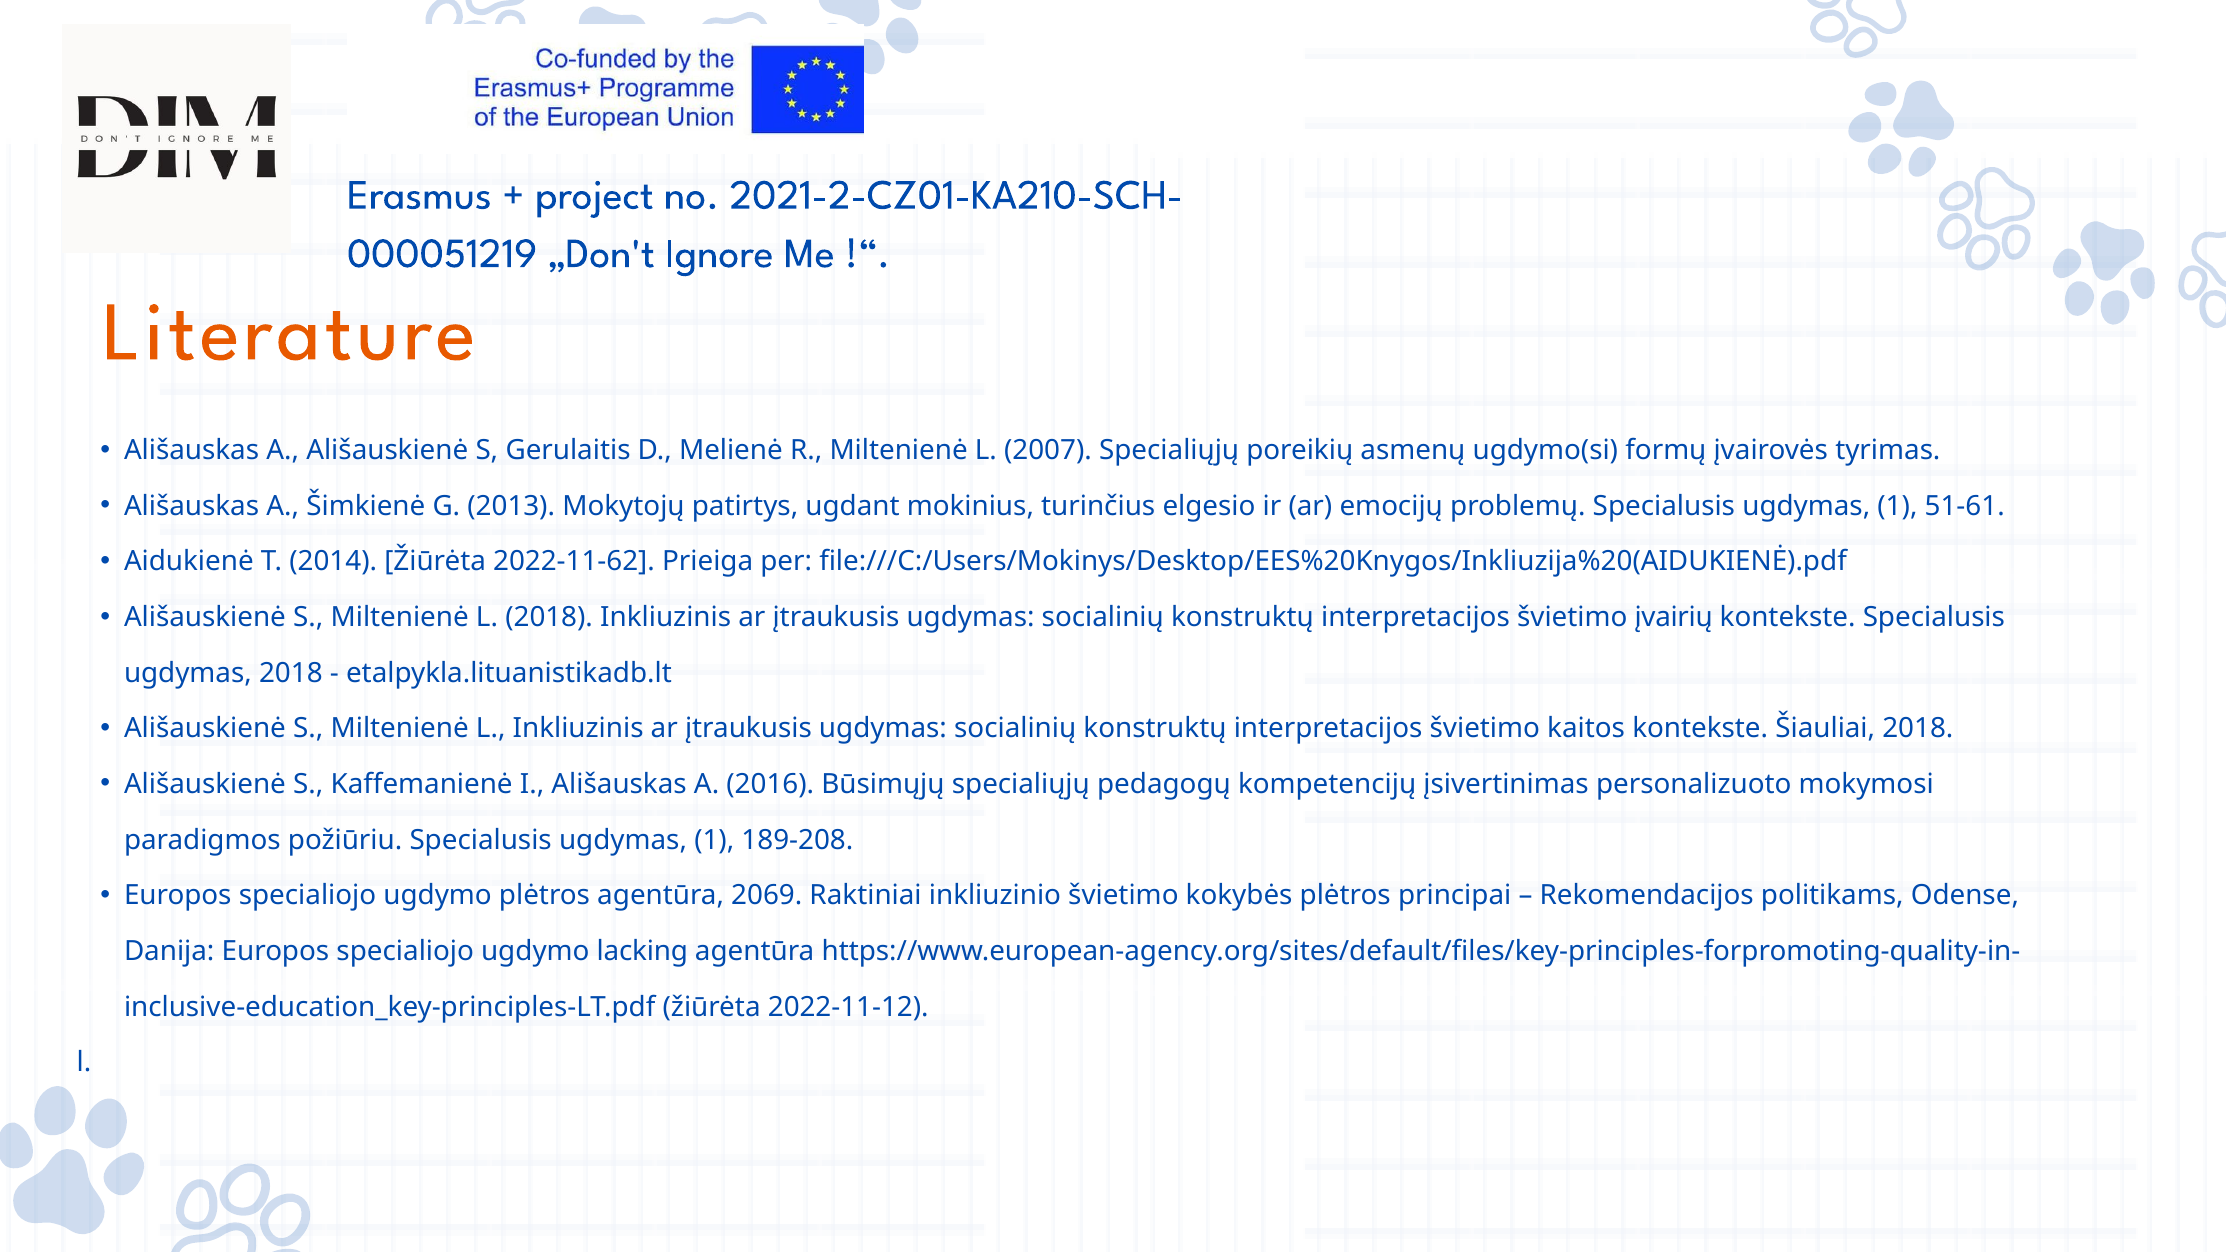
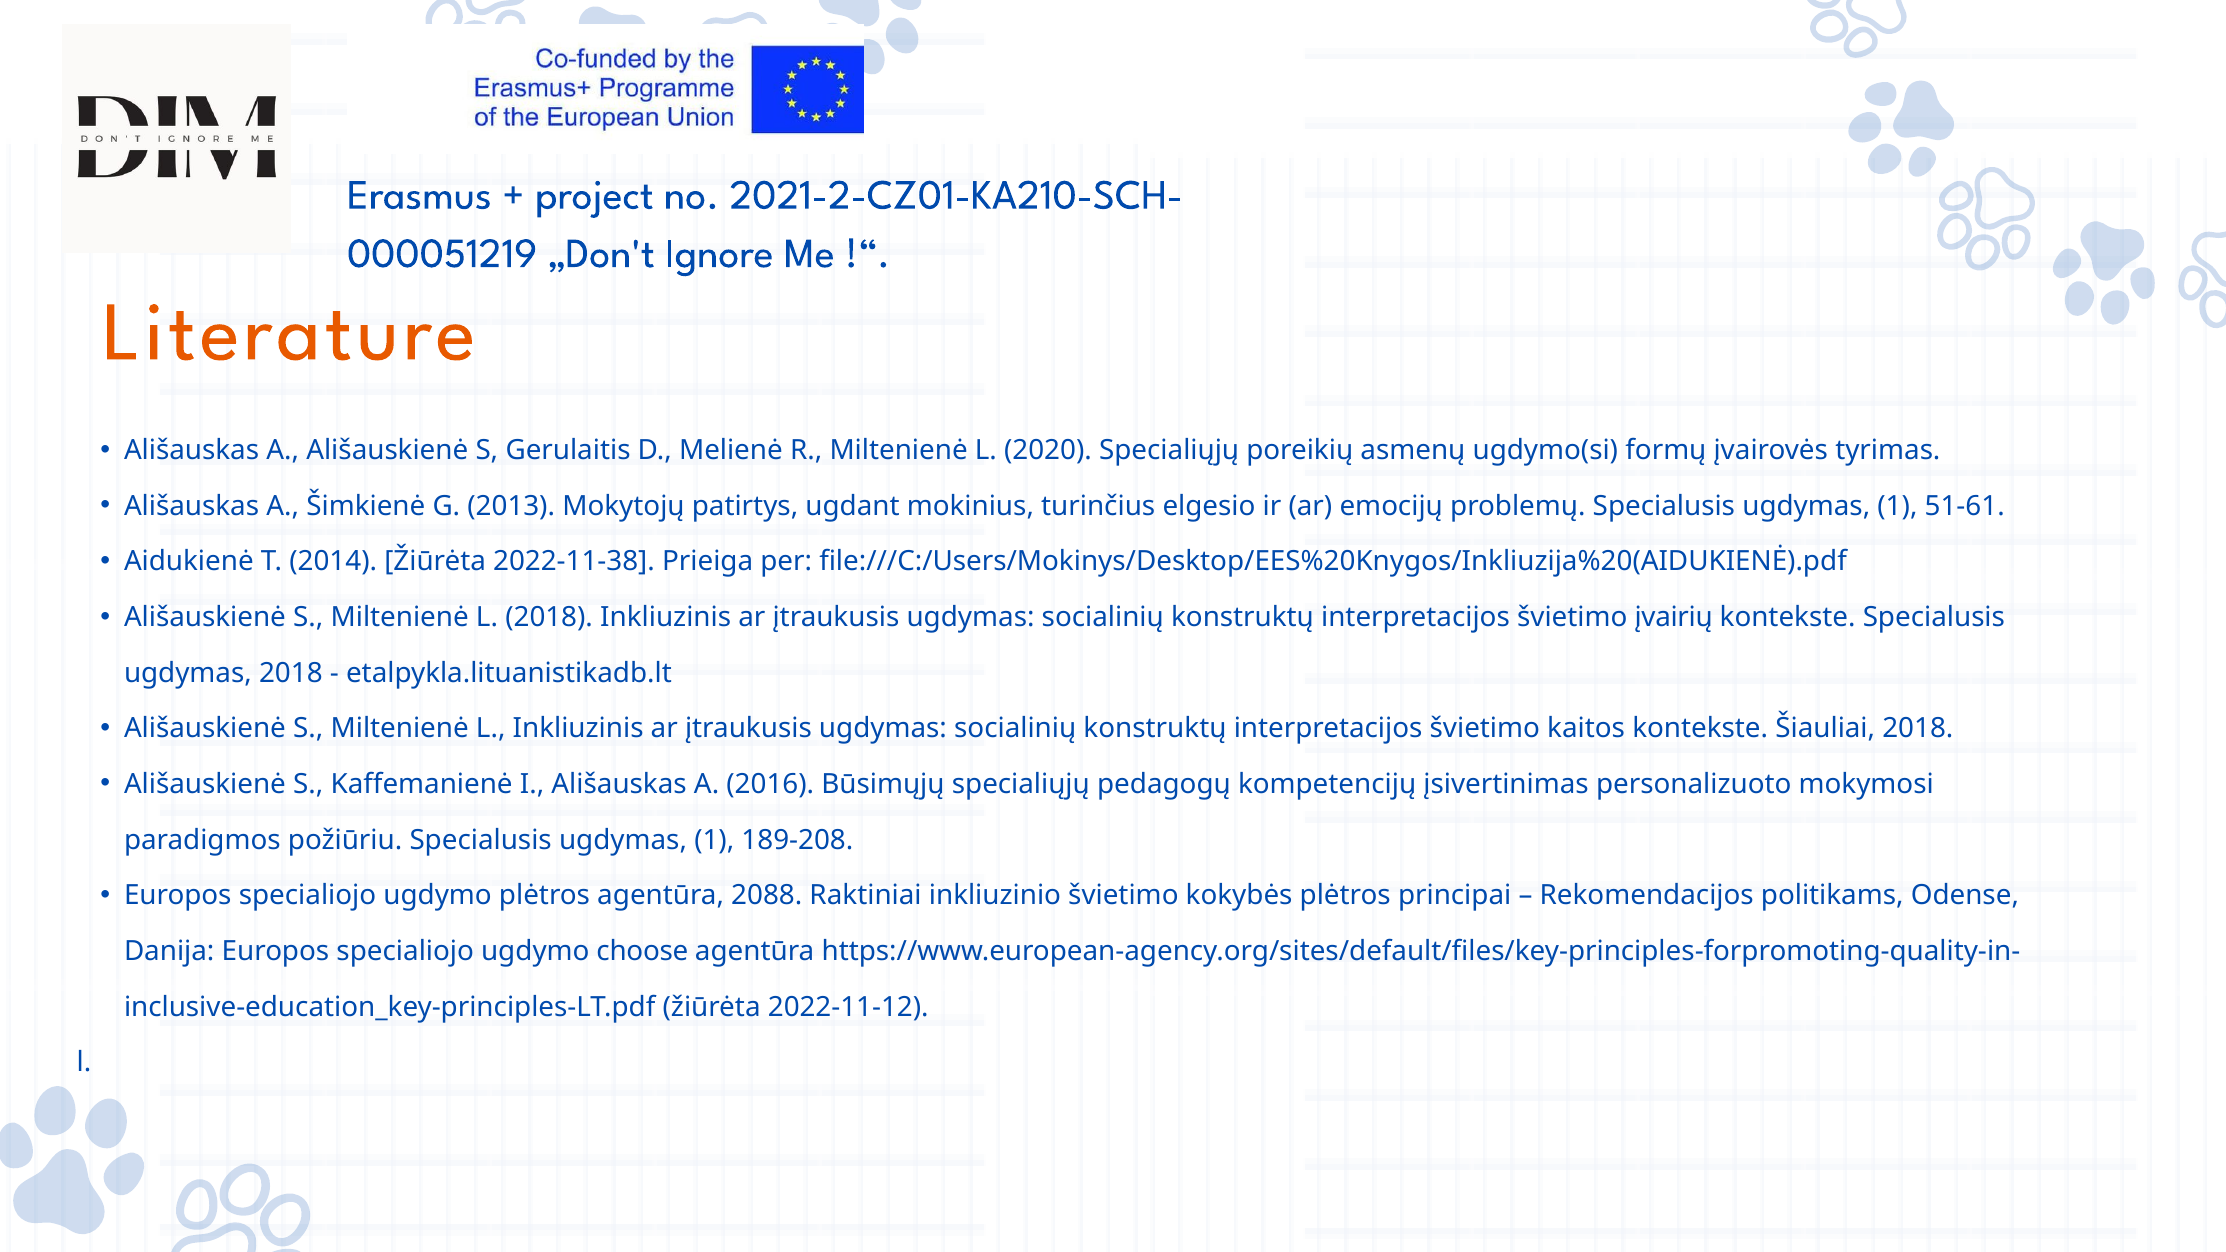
2007: 2007 -> 2020 (1048, 450)
2022-11-62: 2022-11-62 -> 2022-11-38 (574, 562)
2069: 2069 -> 2088 (767, 896)
lacking: lacking -> choose (642, 951)
